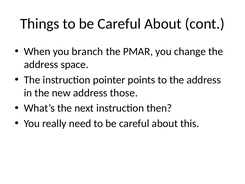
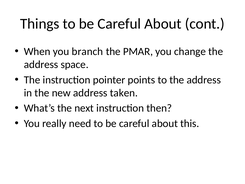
those: those -> taken (124, 93)
